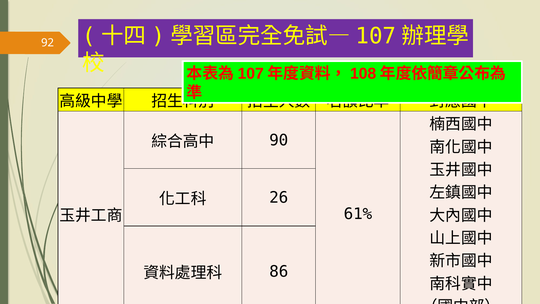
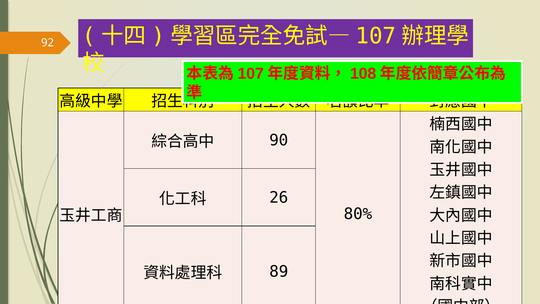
61%: 61% -> 80% (358, 214)
86: 86 -> 89 (279, 271)
